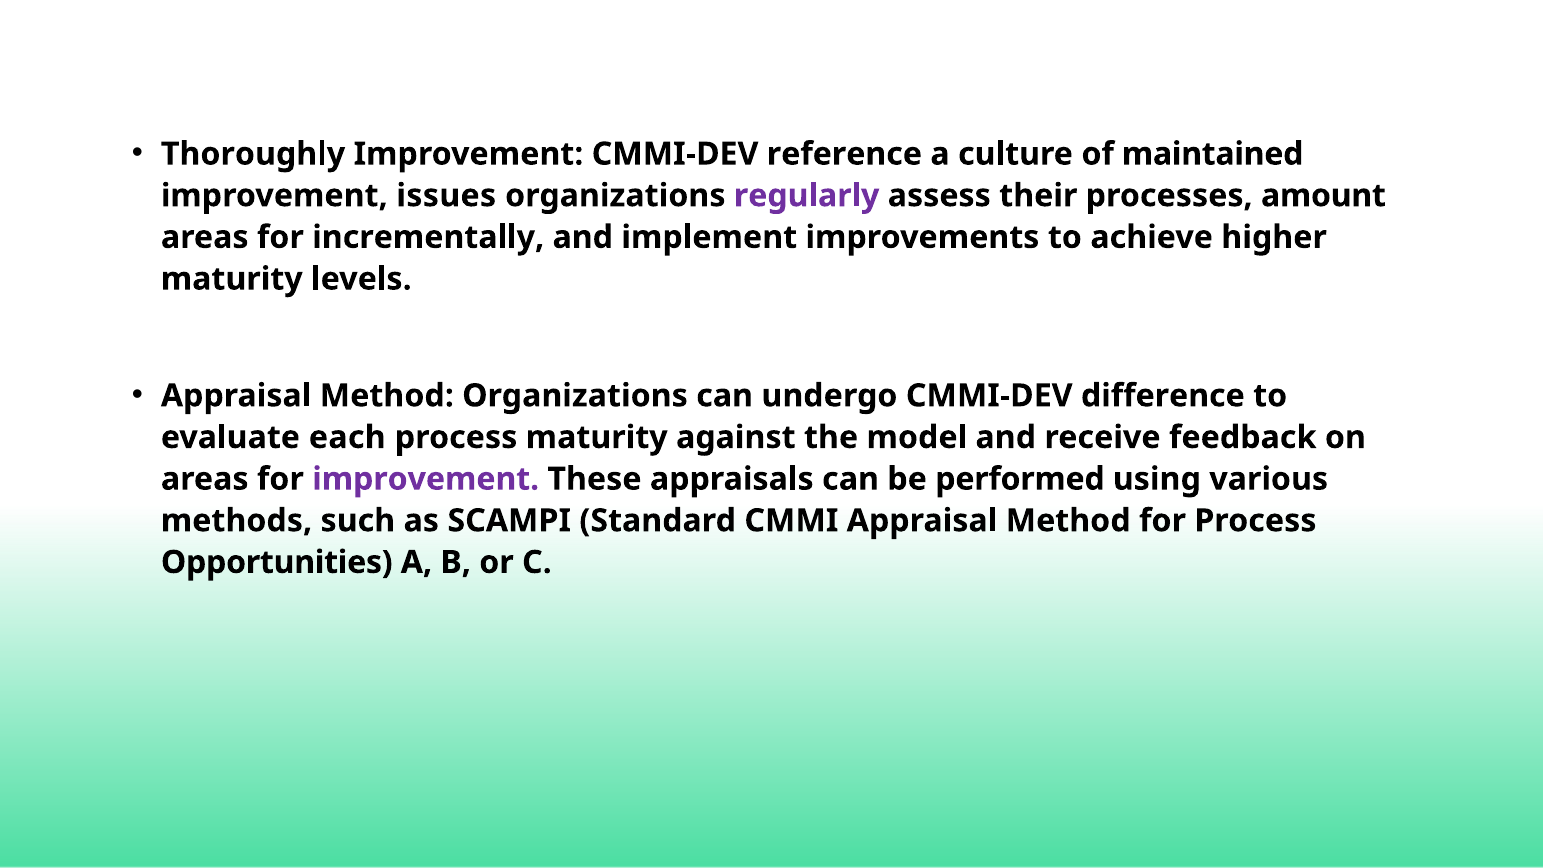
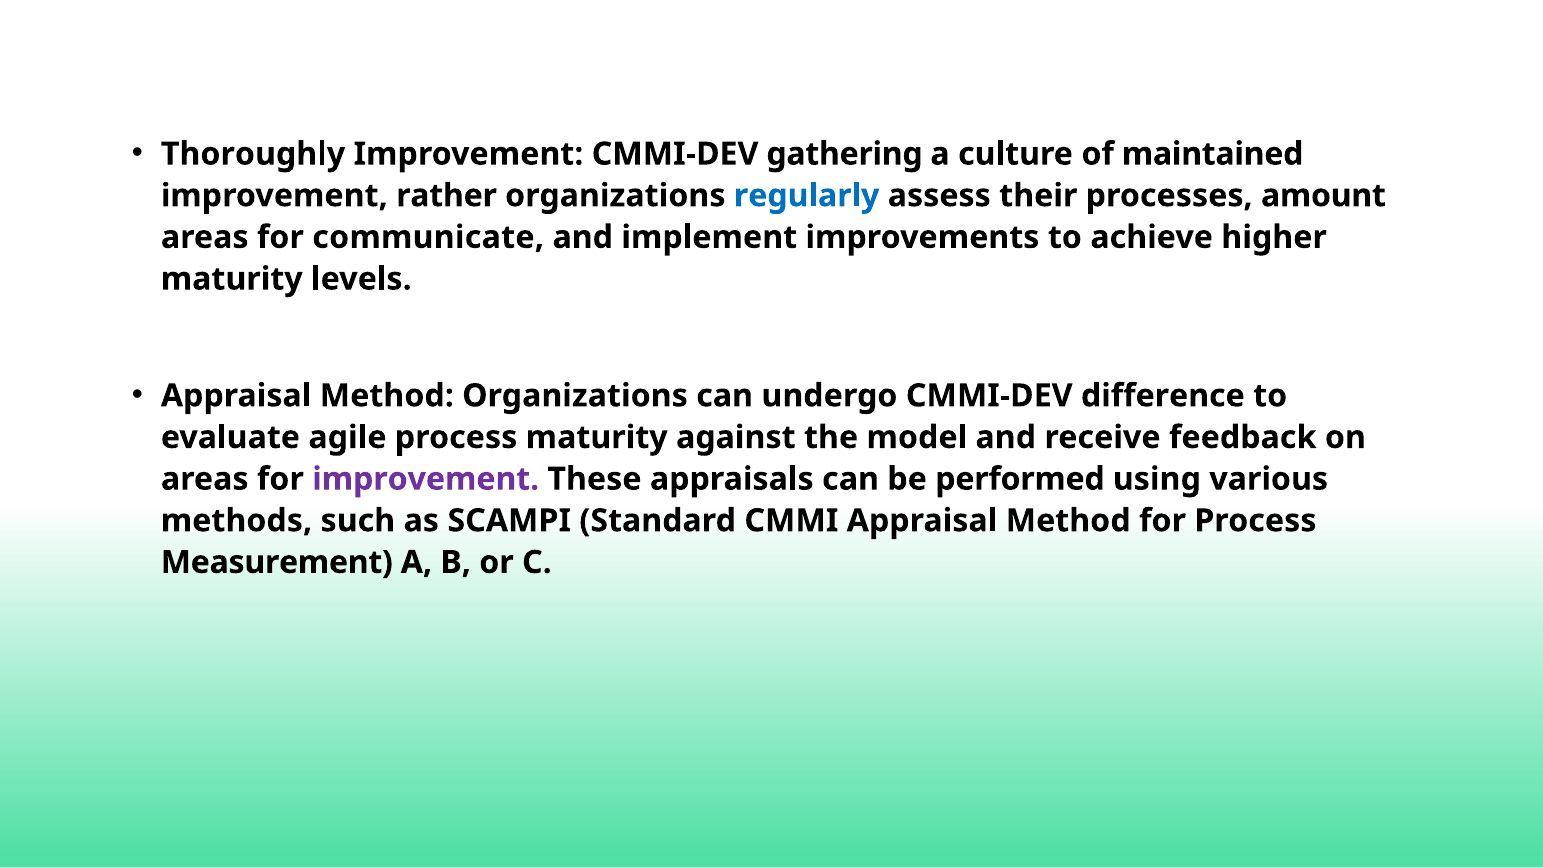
reference: reference -> gathering (845, 154)
issues: issues -> rather (447, 196)
regularly colour: purple -> blue (807, 196)
incrementally: incrementally -> communicate (428, 237)
each: each -> agile (347, 437)
Opportunities: Opportunities -> Measurement (277, 562)
